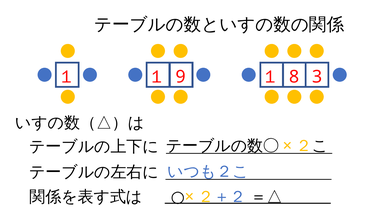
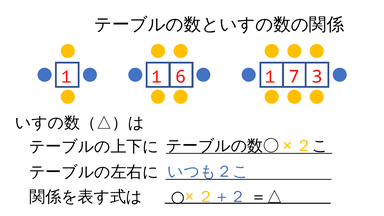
9: 9 -> 6 (181, 77)
8: 8 -> 7 (294, 77)
